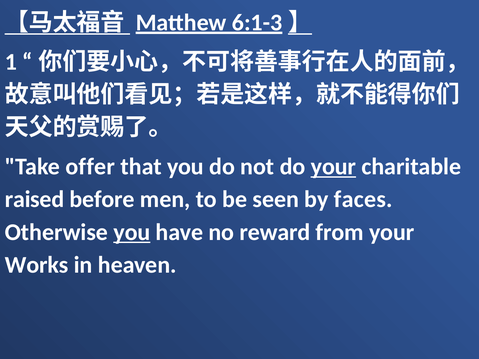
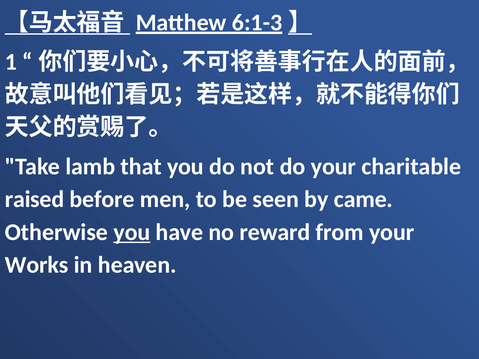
offer: offer -> lamb (90, 167)
your underline: present -> none (333, 167)
faces: faces -> came (363, 200)
